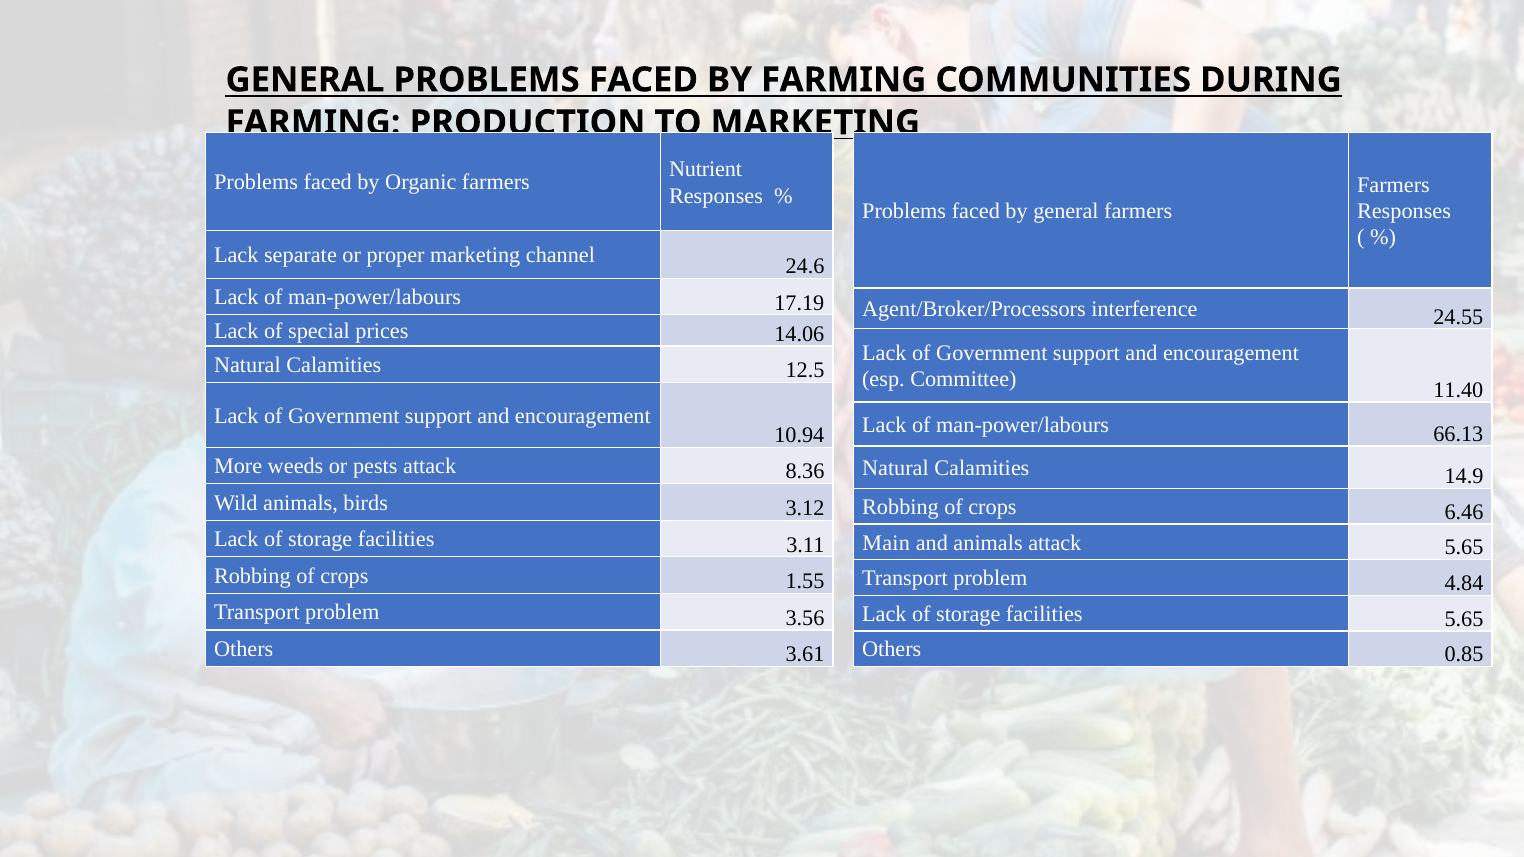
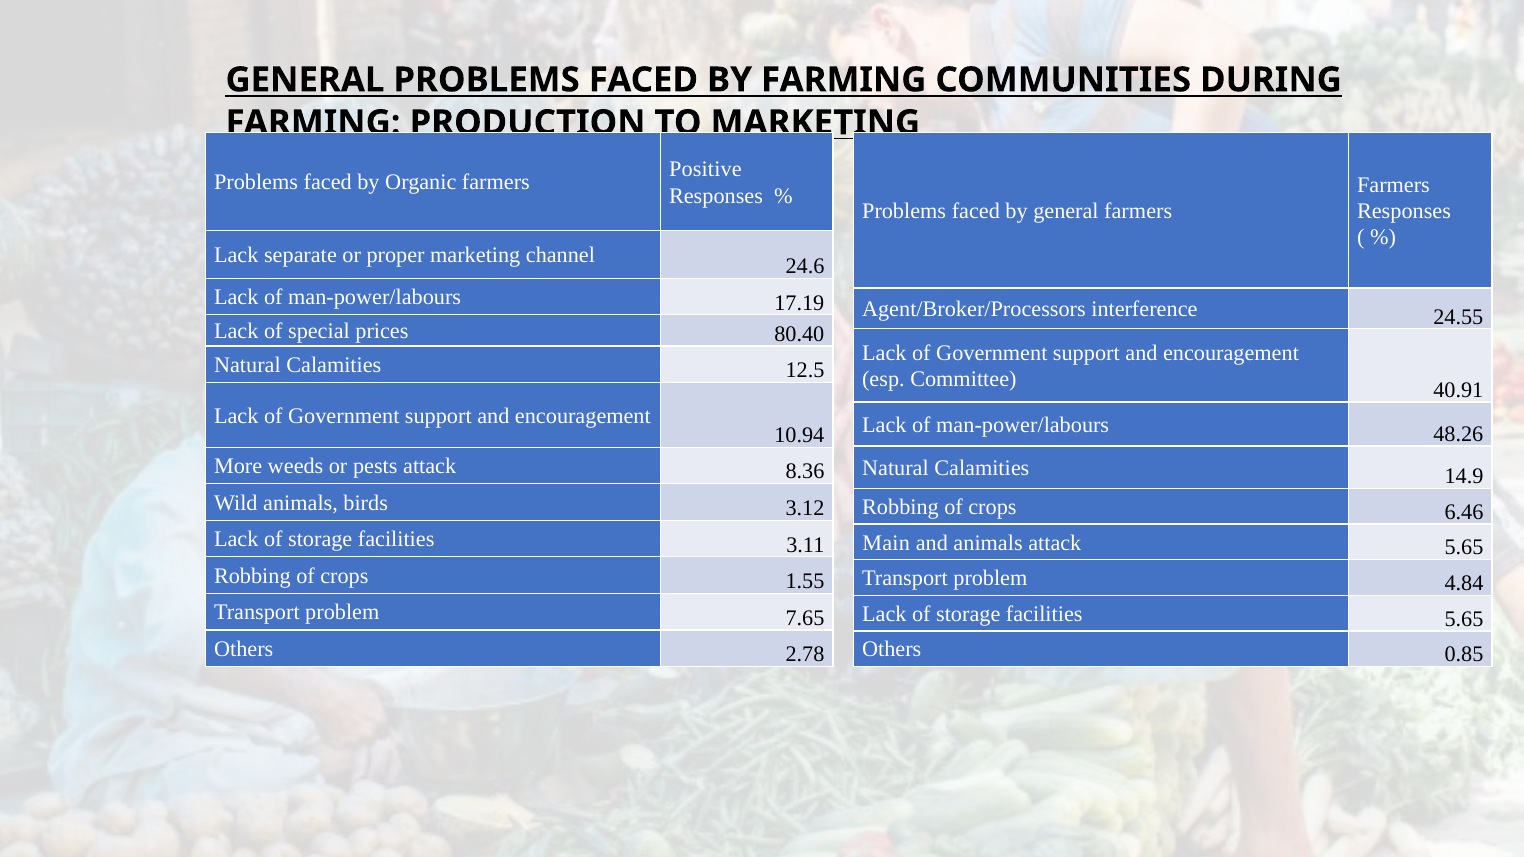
Nutrient: Nutrient -> Positive (705, 170)
14.06: 14.06 -> 80.40 (799, 334)
11.40: 11.40 -> 40.91 (1458, 390)
66.13: 66.13 -> 48.26 (1458, 434)
3.56: 3.56 -> 7.65 (805, 618)
3.61: 3.61 -> 2.78 (805, 654)
